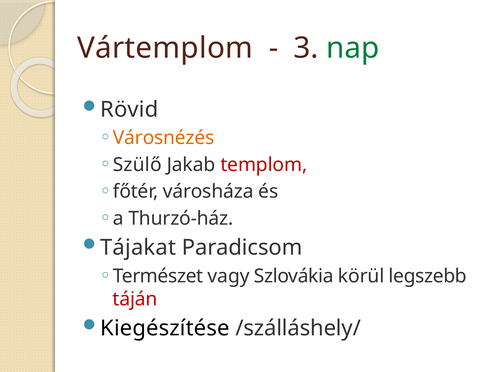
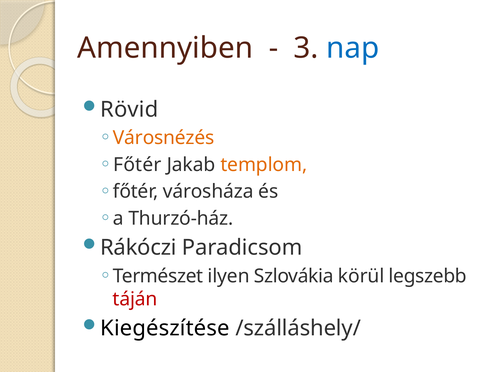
Vártemplom: Vártemplom -> Amennyiben (165, 48)
nap colour: green -> blue (353, 48)
Szülő: Szülő -> Főtér (137, 165)
templom colour: red -> orange (264, 165)
Tájakat: Tájakat -> Rákóczi (138, 248)
vagy: vagy -> ilyen (229, 276)
